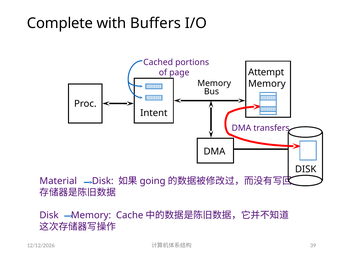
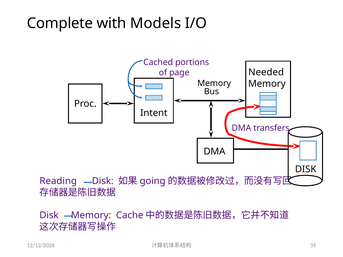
Buffers: Buffers -> Models (156, 23)
Attempt: Attempt -> Needed (266, 72)
Material: Material -> Reading (58, 181)
